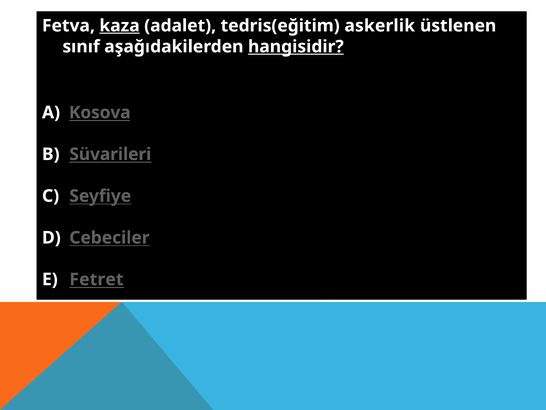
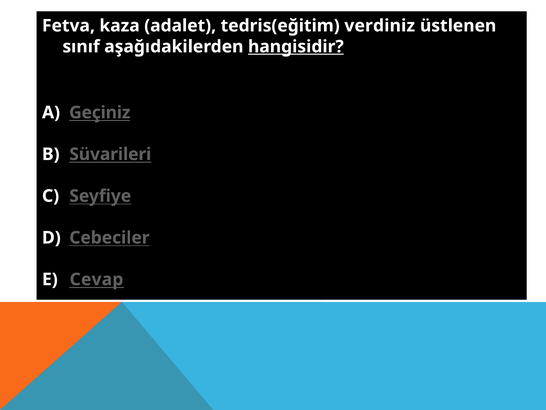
kaza underline: present -> none (120, 26)
askerlik: askerlik -> verdiniz (380, 26)
Kosova: Kosova -> Geçiniz (100, 112)
Fetret: Fetret -> Cevap (96, 279)
